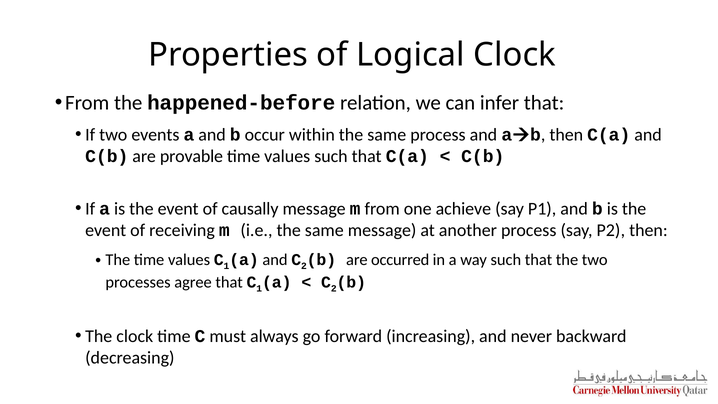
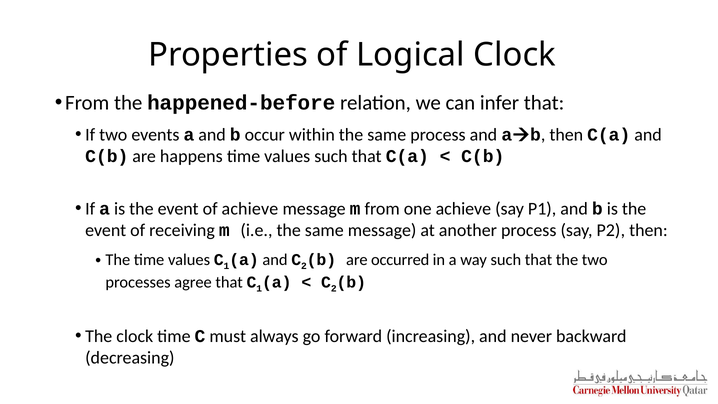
provable: provable -> happens (191, 156)
of causally: causally -> achieve (250, 209)
